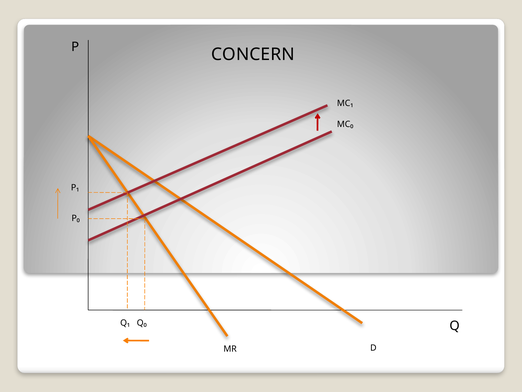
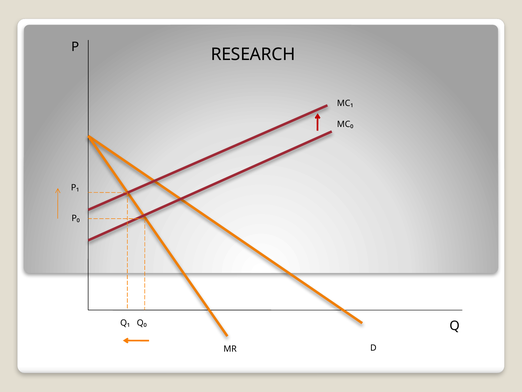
CONCERN: CONCERN -> RESEARCH (253, 54)
